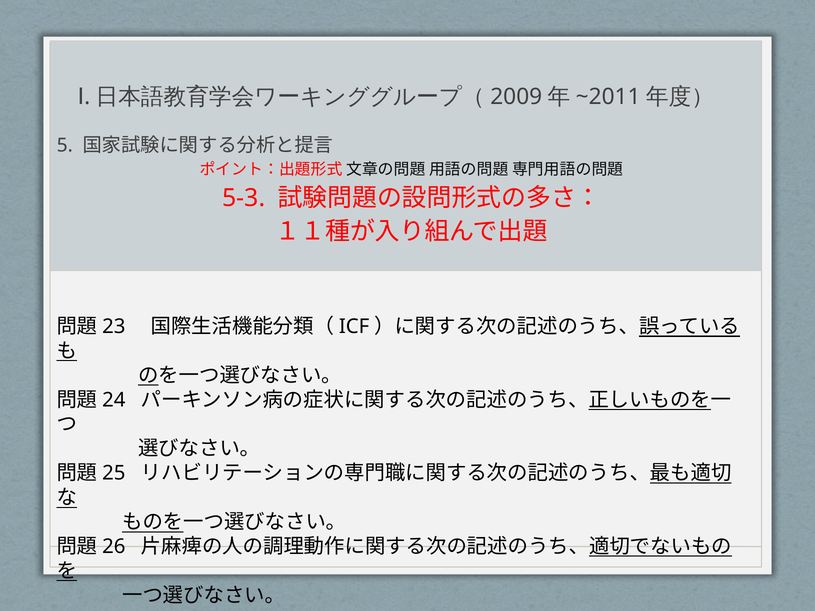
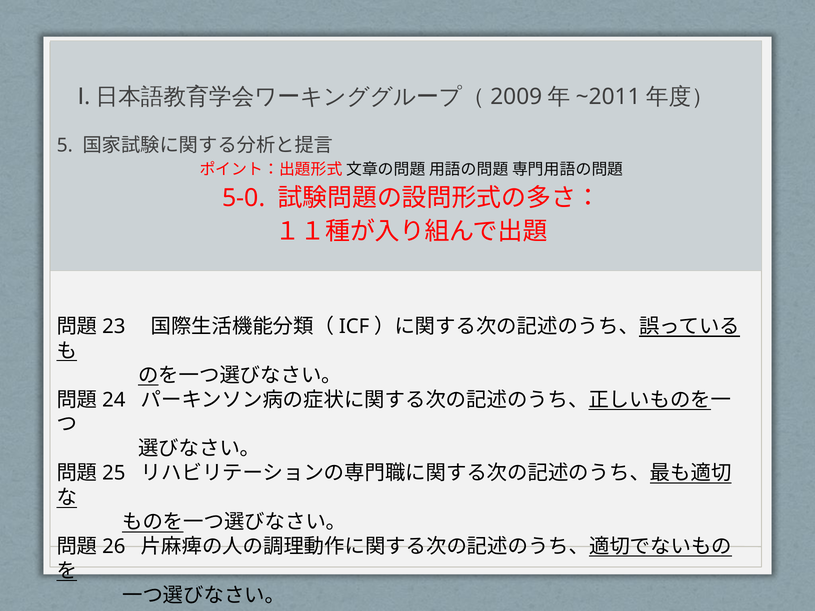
5-3: 5-3 -> 5-0 (244, 198)
